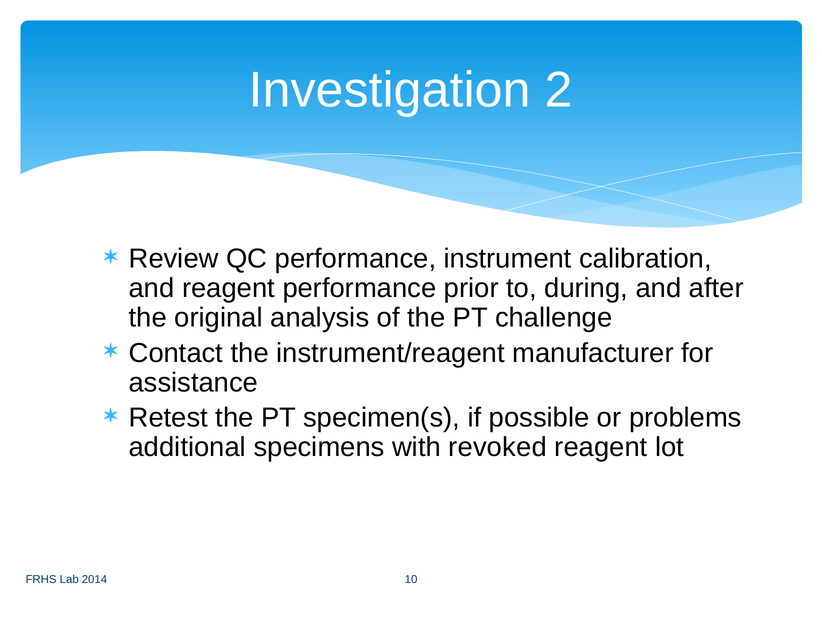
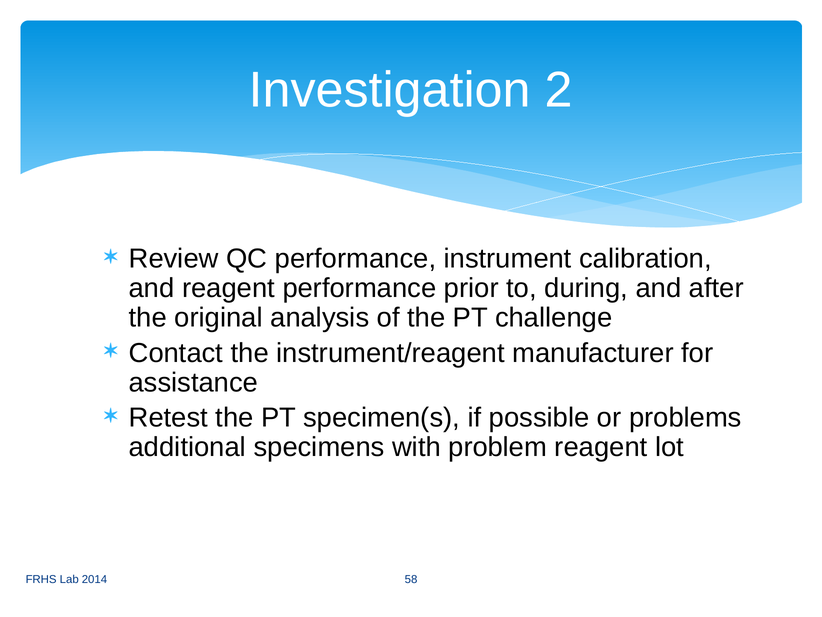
revoked: revoked -> problem (498, 447)
10: 10 -> 58 (411, 579)
